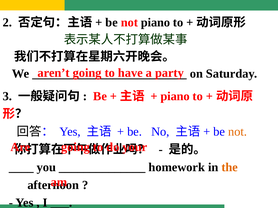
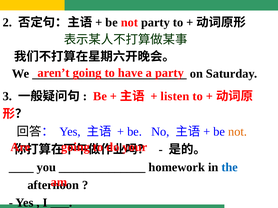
not piano: piano -> party (155, 23)
piano: piano -> listen (175, 96)
the colour: orange -> blue (230, 168)
